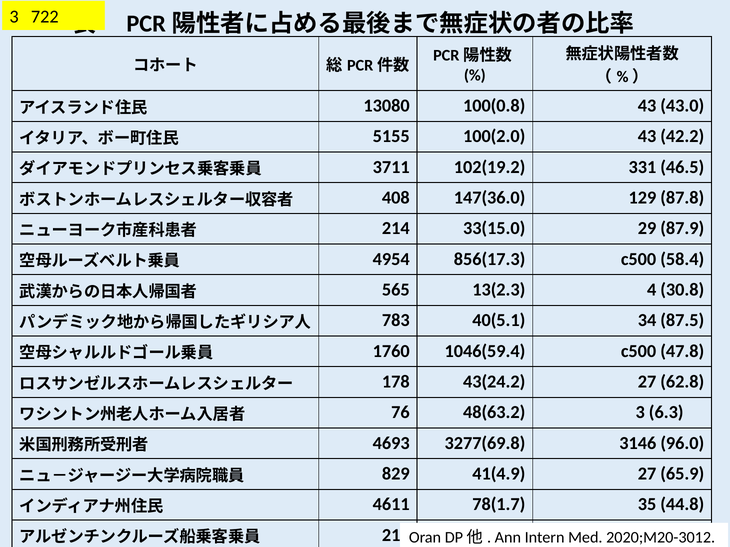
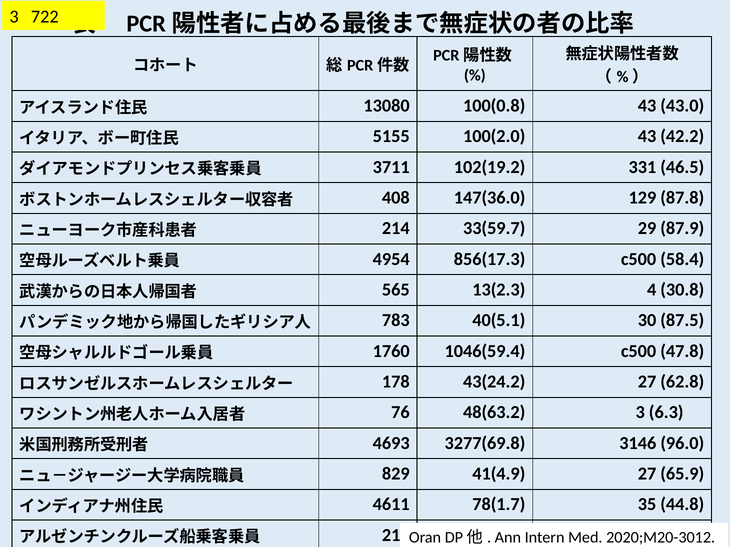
33(15.0: 33(15.0 -> 33(59.7 (494, 229)
34: 34 -> 30 (647, 321)
